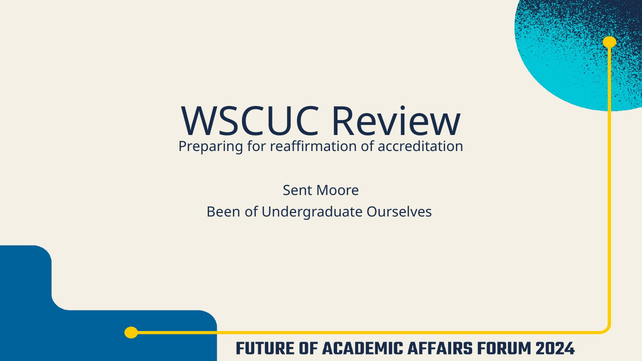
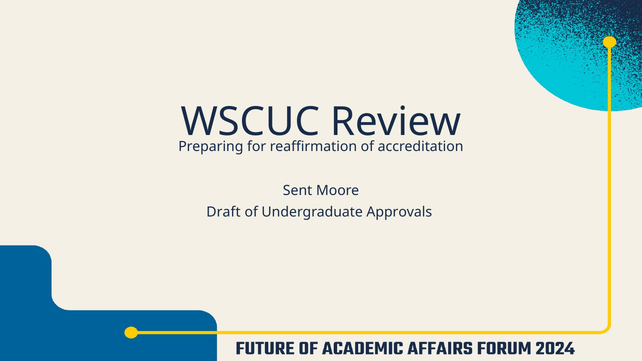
Been: Been -> Draft (223, 212)
Ourselves: Ourselves -> Approvals (399, 212)
